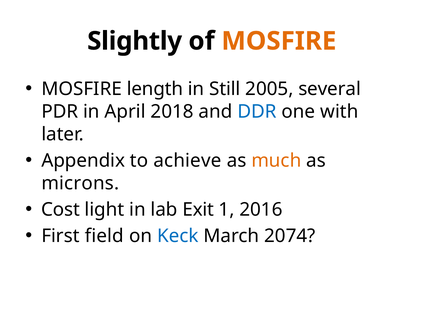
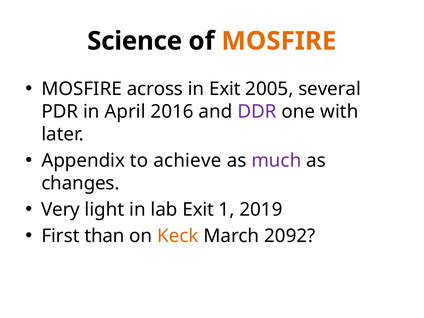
Slightly: Slightly -> Science (135, 41)
length: length -> across (155, 89)
in Still: Still -> Exit (225, 89)
2018: 2018 -> 2016 (172, 112)
DDR colour: blue -> purple (257, 112)
much colour: orange -> purple (276, 161)
microns: microns -> changes (80, 183)
Cost: Cost -> Very (61, 210)
2016: 2016 -> 2019 (261, 210)
field: field -> than (104, 236)
Keck colour: blue -> orange (178, 236)
2074: 2074 -> 2092 (290, 236)
